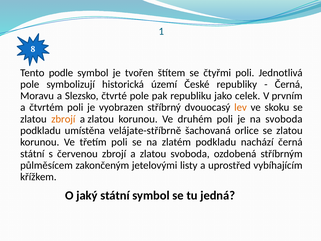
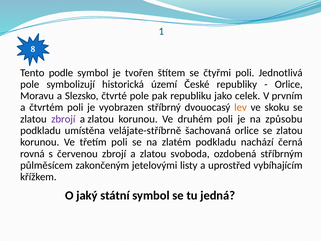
Černá: Černá -> Orlice (289, 84)
zbrojí colour: orange -> purple (63, 119)
na svoboda: svoboda -> způsobu (284, 119)
státní: státní -> rovná (32, 154)
